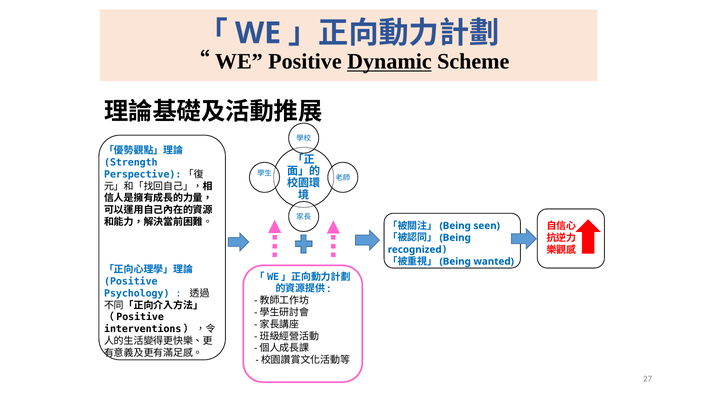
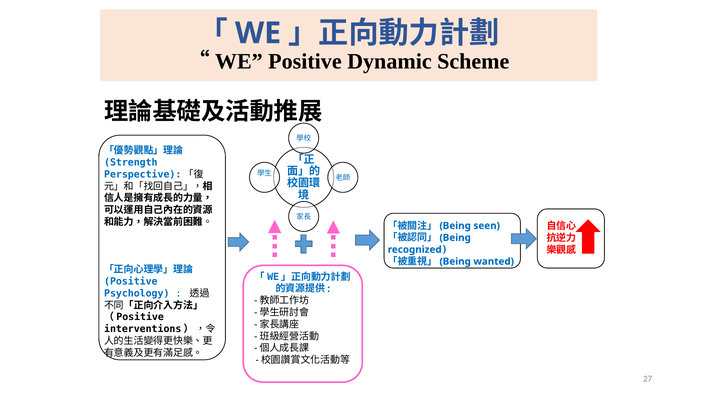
Dynamic underline: present -> none (389, 61)
